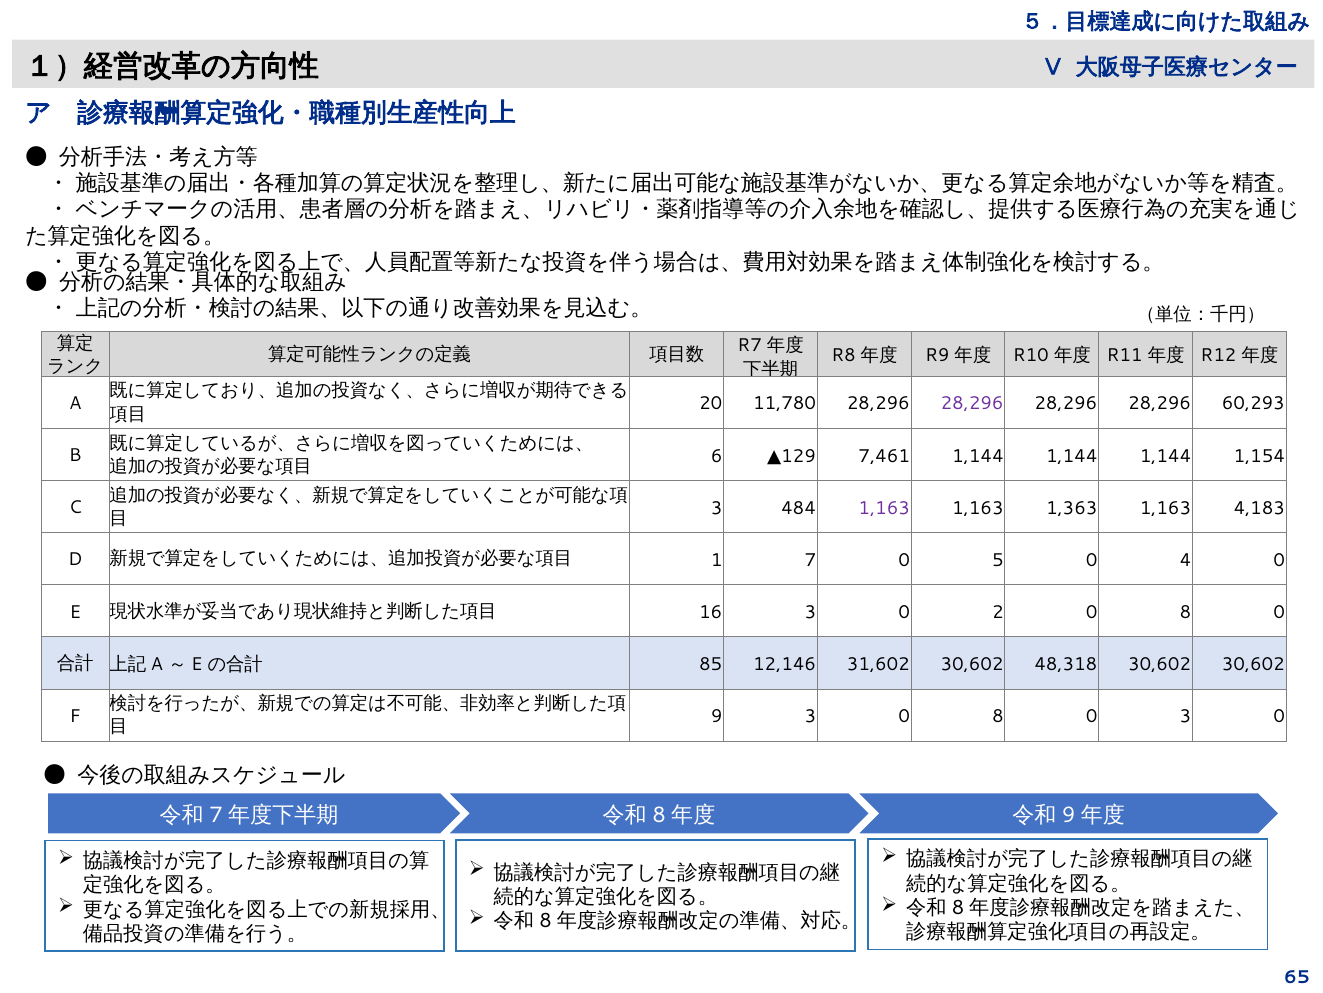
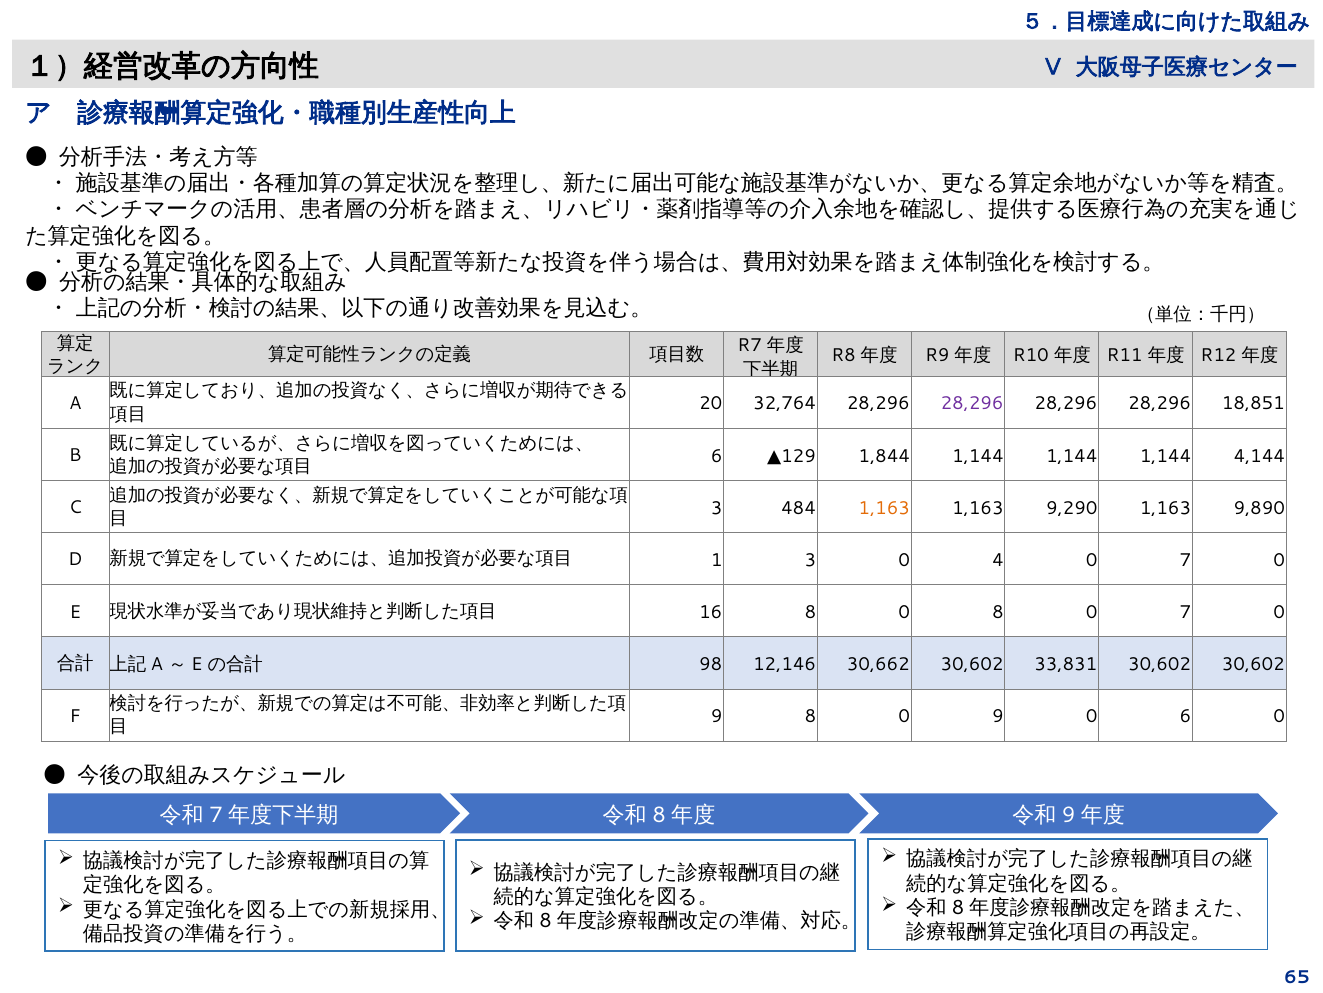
11,780: 11,780 -> 32,764 (785, 404)
60,293: 60,293 -> 18,851 (1253, 404)
7,461: 7,461 -> 1,844 (884, 456)
1,154: 1,154 -> 4,144 (1259, 456)
1,163 colour: purple -> orange (884, 508)
1,363: 1,363 -> 9,290 (1072, 508)
4,183: 4,183 -> 9,890 (1259, 508)
1 7: 7 -> 3 (810, 560)
5: 5 -> 4 (998, 560)
4: 4 -> 7 (1185, 560)
16 3: 3 -> 8 (810, 612)
0 2: 2 -> 8 (998, 612)
8: 8 -> 7 (1185, 612)
85: 85 -> 98 (711, 664)
31,602: 31,602 -> 30,662 (878, 664)
48,318: 48,318 -> 33,831 (1066, 664)
9 3: 3 -> 8 (810, 716)
8: 8 -> 9 (998, 716)
0 3: 3 -> 6 (1185, 716)
